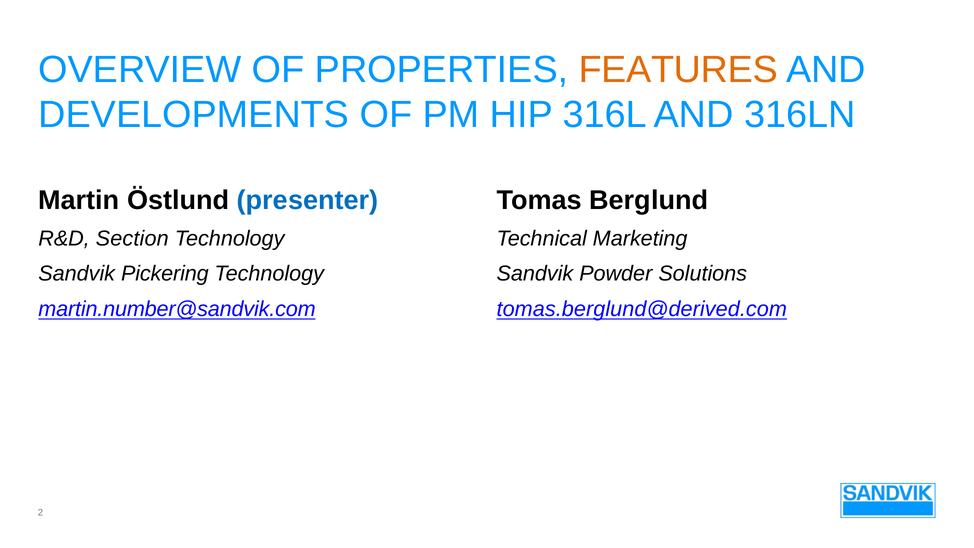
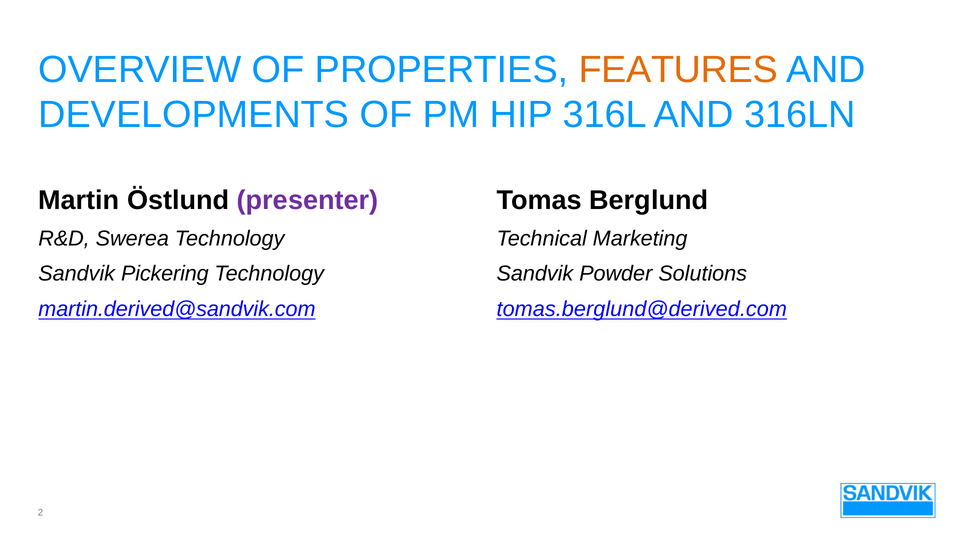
presenter colour: blue -> purple (308, 200)
Section: Section -> Swerea (132, 238)
martin.number@sandvik.com: martin.number@sandvik.com -> martin.derived@sandvik.com (177, 309)
